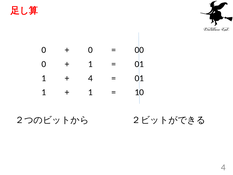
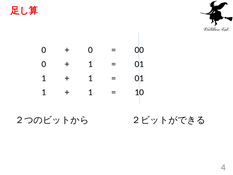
4: 4 -> 1 (90, 78)
